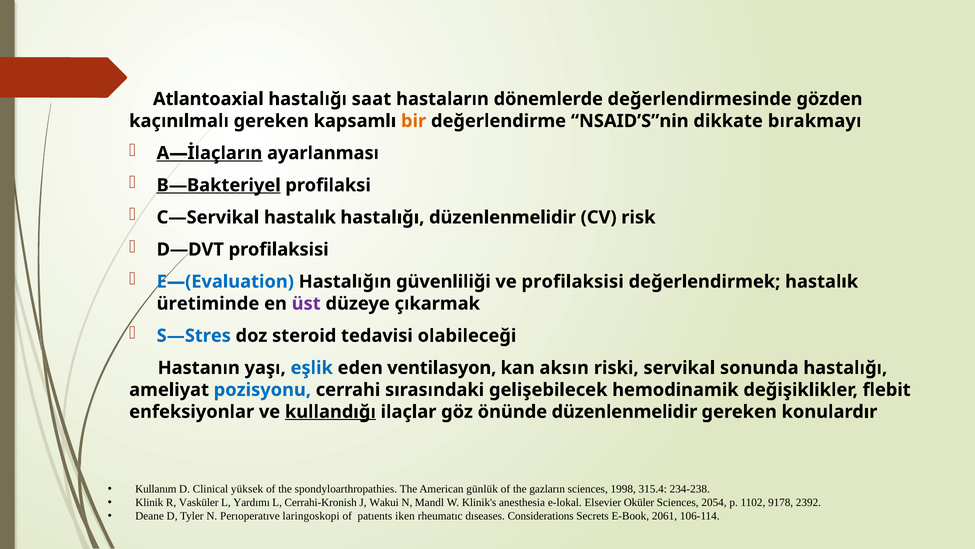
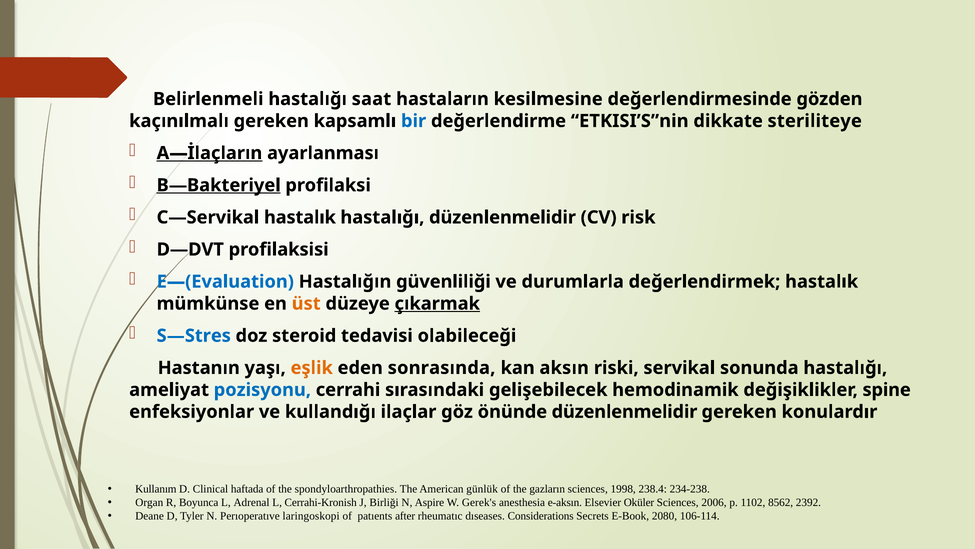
Atlantoaxial: Atlantoaxial -> Belirlenmeli (208, 99)
dönemlerde: dönemlerde -> kesilmesine (548, 99)
bir colour: orange -> blue (414, 121)
NSAID’S”nin: NSAID’S”nin -> ETKISI’S”nin (630, 121)
bırakmayı: bırakmayı -> steriliteye (815, 121)
ve profilaksisi: profilaksisi -> durumlarla (573, 281)
üretiminde: üretiminde -> mümkünse (208, 303)
üst colour: purple -> orange (306, 303)
çıkarmak underline: none -> present (437, 303)
eşlik colour: blue -> orange (312, 368)
ventilasyon: ventilasyon -> sonrasında (442, 368)
flebit: flebit -> spine (887, 389)
kullandığı underline: present -> none (330, 411)
yüksek: yüksek -> haftada (247, 489)
315.4: 315.4 -> 238.4 (653, 489)
Klinik: Klinik -> Organ (149, 502)
Vasküler: Vasküler -> Boyunca (199, 502)
Yardımı: Yardımı -> Adrenal (252, 502)
Wakui: Wakui -> Birliği (384, 502)
Mandl: Mandl -> Aspire (429, 502)
Klinik's: Klinik's -> Gerek's (479, 502)
e-lokal: e-lokal -> e-aksın (565, 502)
2054: 2054 -> 2006 (714, 502)
9178: 9178 -> 8562 (781, 502)
iken: iken -> after (405, 516)
2061: 2061 -> 2080 (665, 516)
